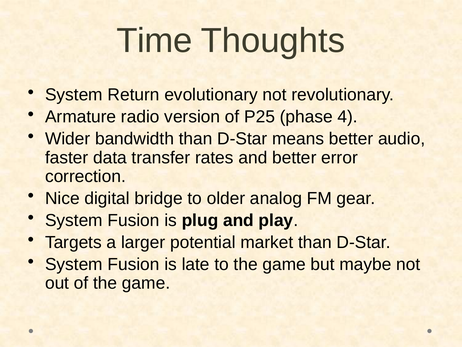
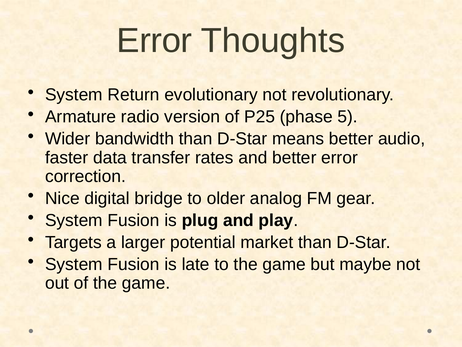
Time: Time -> Error (154, 41)
4: 4 -> 5 (348, 117)
